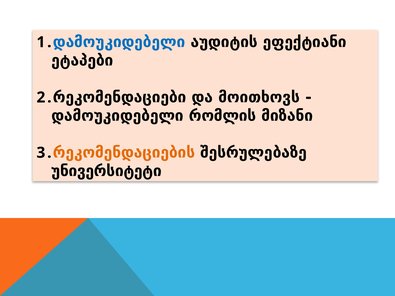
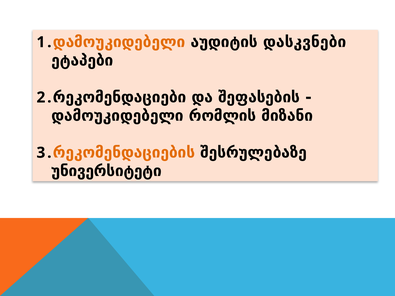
დამოუკიდებელი colour: blue -> orange (119, 42)
ეფექტიანი: ეფექტიანი -> დასკვნები (305, 42)
მოითხოვს: მოითხოვს -> შეფასების (259, 97)
